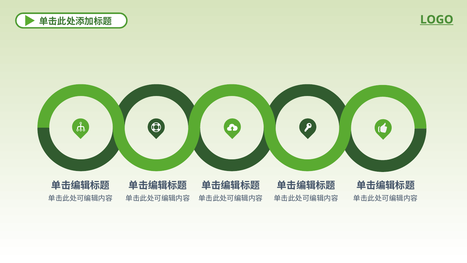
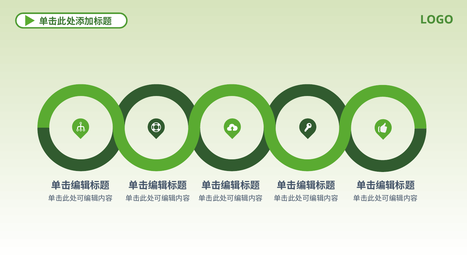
LOGO underline: present -> none (437, 20)
